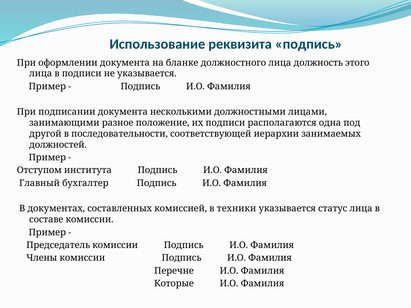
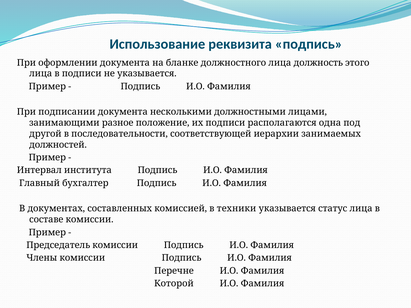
Отступом: Отступом -> Интервал (39, 170)
Которые: Которые -> Которой (174, 284)
